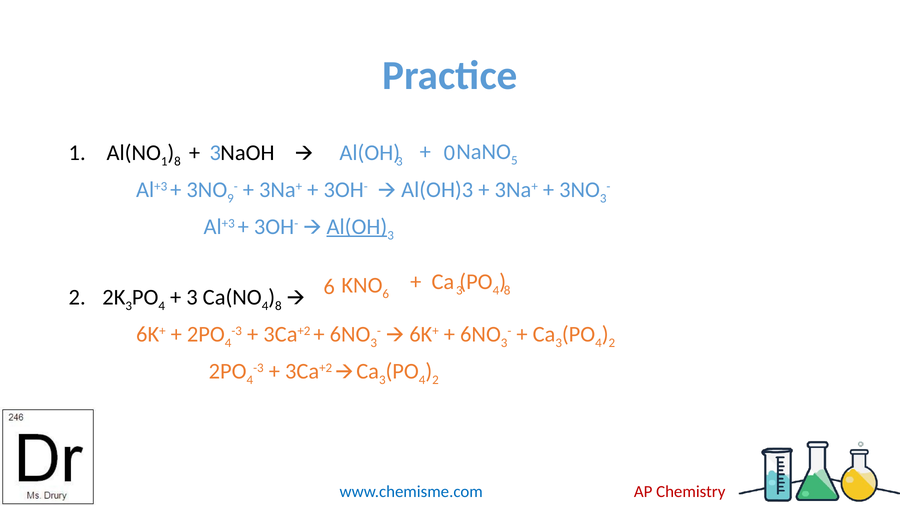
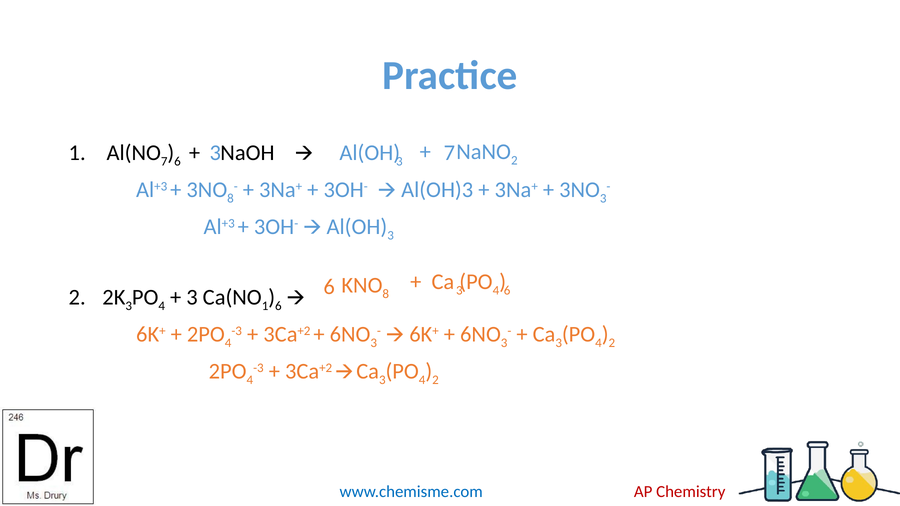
1: 1 -> 7 (164, 162)
8: 8 -> 6 (178, 162)
5: 5 -> 2 (514, 161)
0: 0 -> 7 (449, 153)
9: 9 -> 8 (231, 199)
Al(OH underline: present -> none (357, 227)
6: 6 -> 8 (386, 294)
8: 8 -> 6 (507, 291)
4: 4 -> 1 (265, 306)
8: 8 -> 6 (278, 306)
